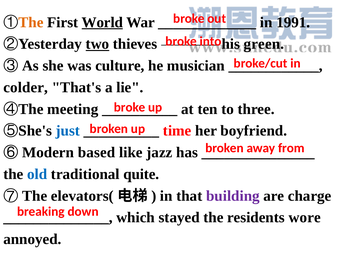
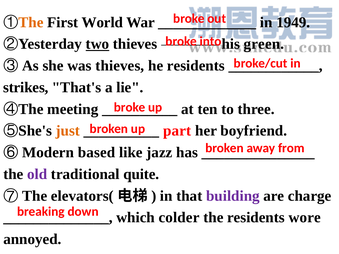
World underline: present -> none (102, 22)
1991: 1991 -> 1949 (293, 22)
was culture: culture -> thieves (120, 66)
he musician: musician -> residents (196, 66)
colder: colder -> strikes (26, 87)
just colour: blue -> orange (68, 131)
time: time -> part (177, 131)
old colour: blue -> purple (37, 174)
stayed: stayed -> colder (179, 218)
